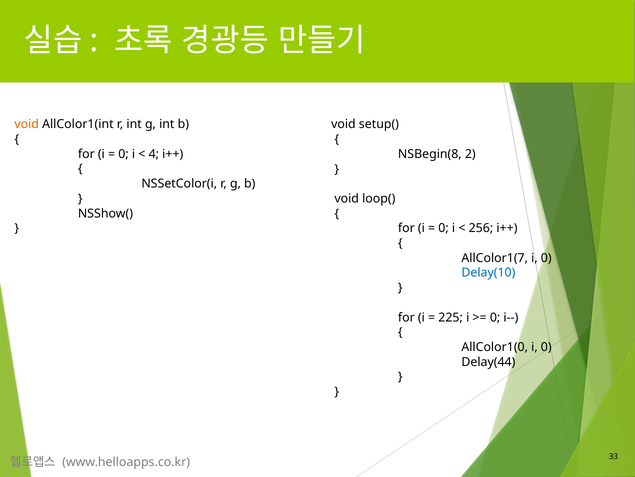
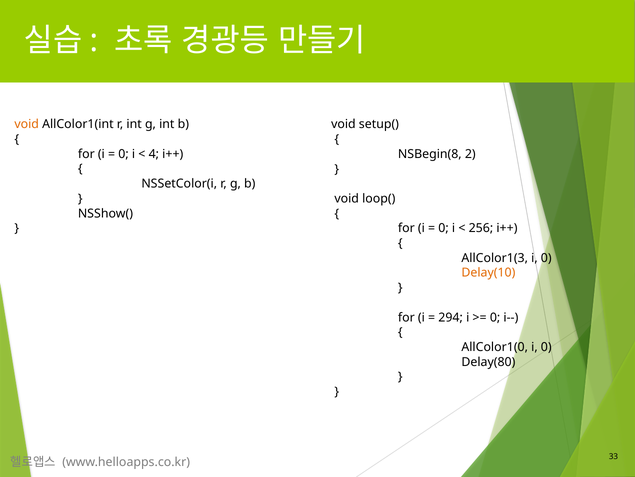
AllColor1(7: AllColor1(7 -> AllColor1(3 (495, 258)
Delay(10 colour: blue -> orange (488, 272)
225: 225 -> 294 (451, 317)
Delay(44: Delay(44 -> Delay(80 (488, 361)
